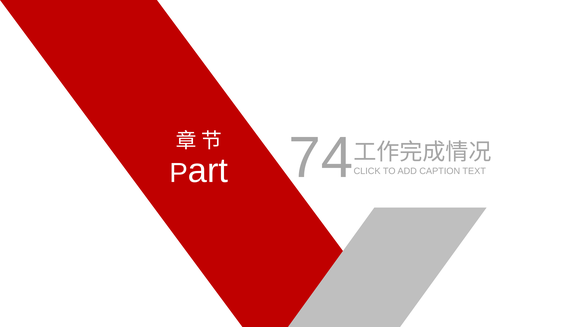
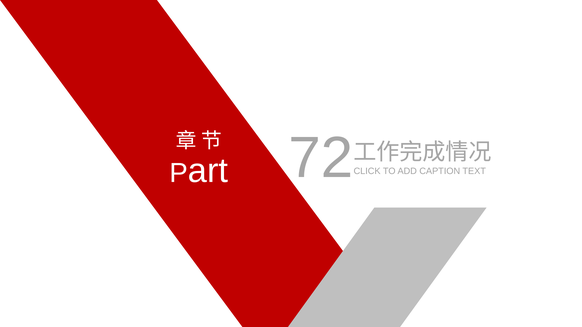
74: 74 -> 72 (321, 158)
